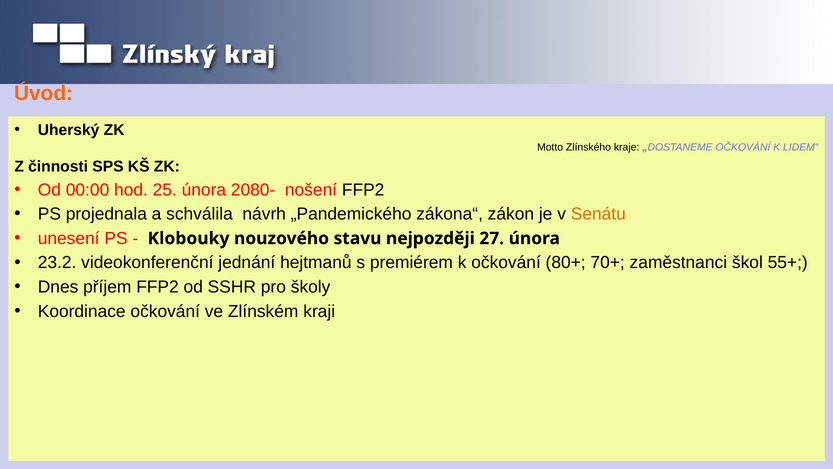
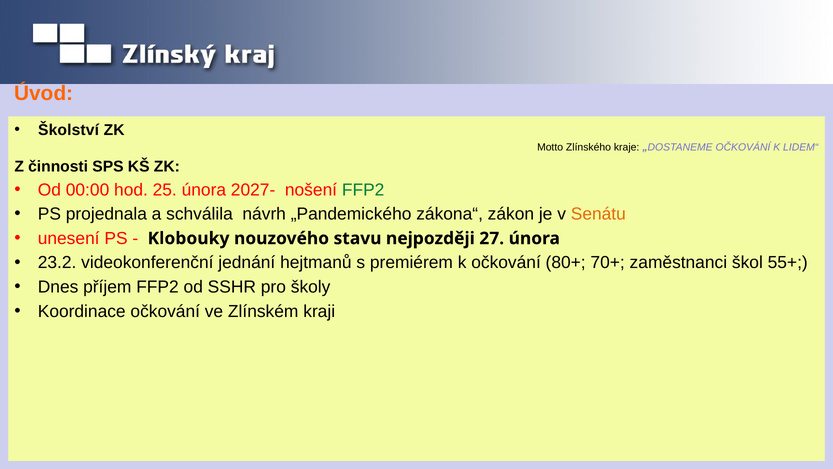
Uherský: Uherský -> Školství (69, 130)
2080-: 2080- -> 2027- (253, 190)
FFP2 colour: black -> green (363, 190)
